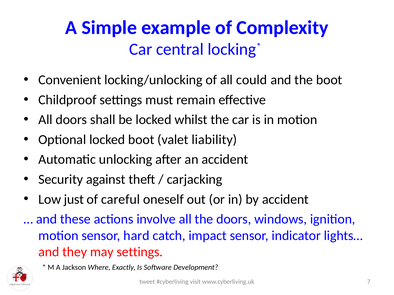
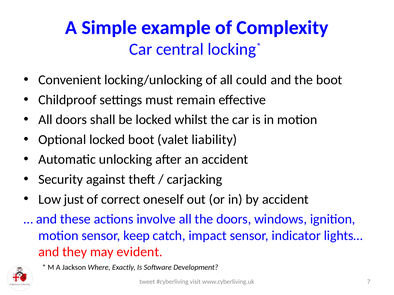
careful: careful -> correct (121, 200)
hard: hard -> keep (137, 236)
may settings: settings -> evident (140, 252)
